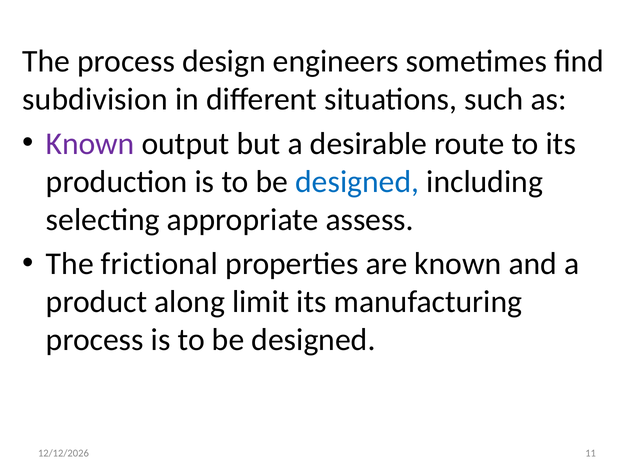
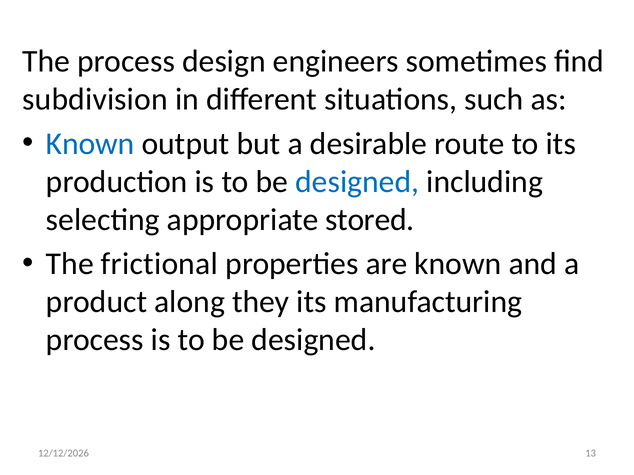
Known colour: purple -> blue (90, 144)
assess: assess -> stored (370, 220)
limit: limit -> they (261, 302)
11: 11 -> 13 (591, 454)
